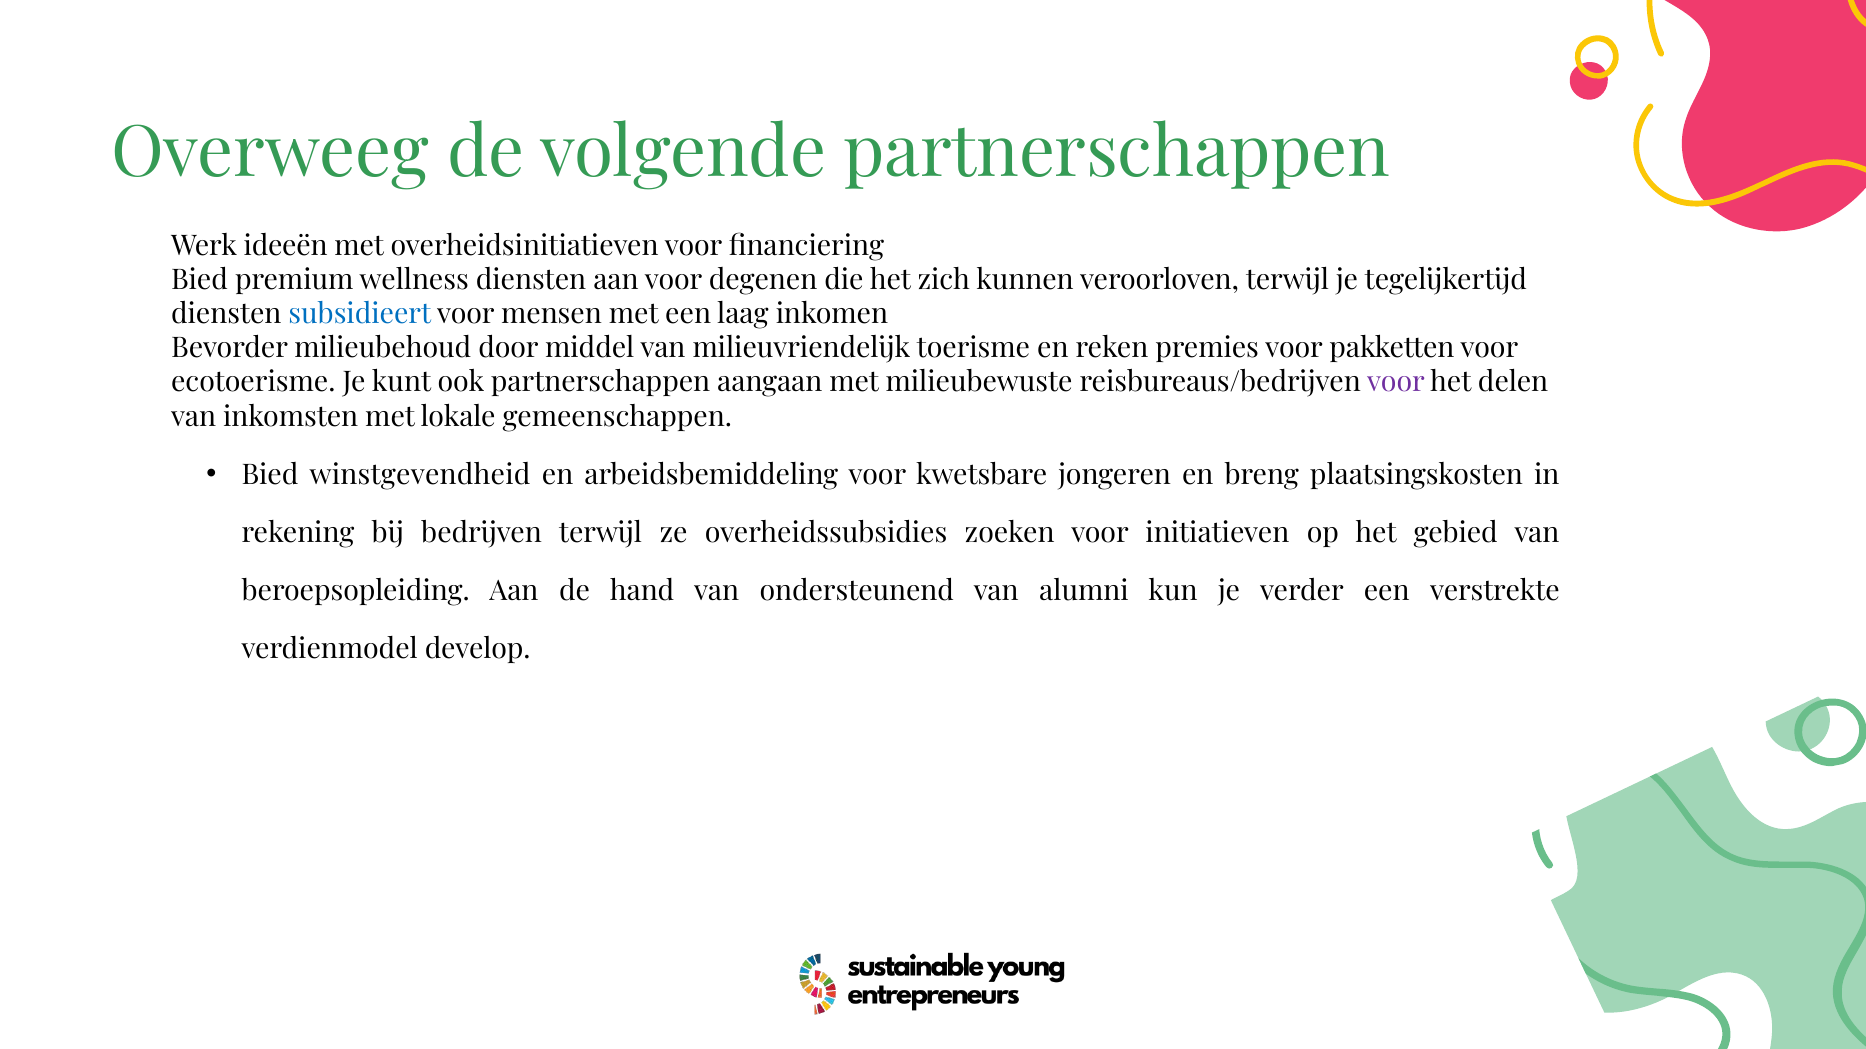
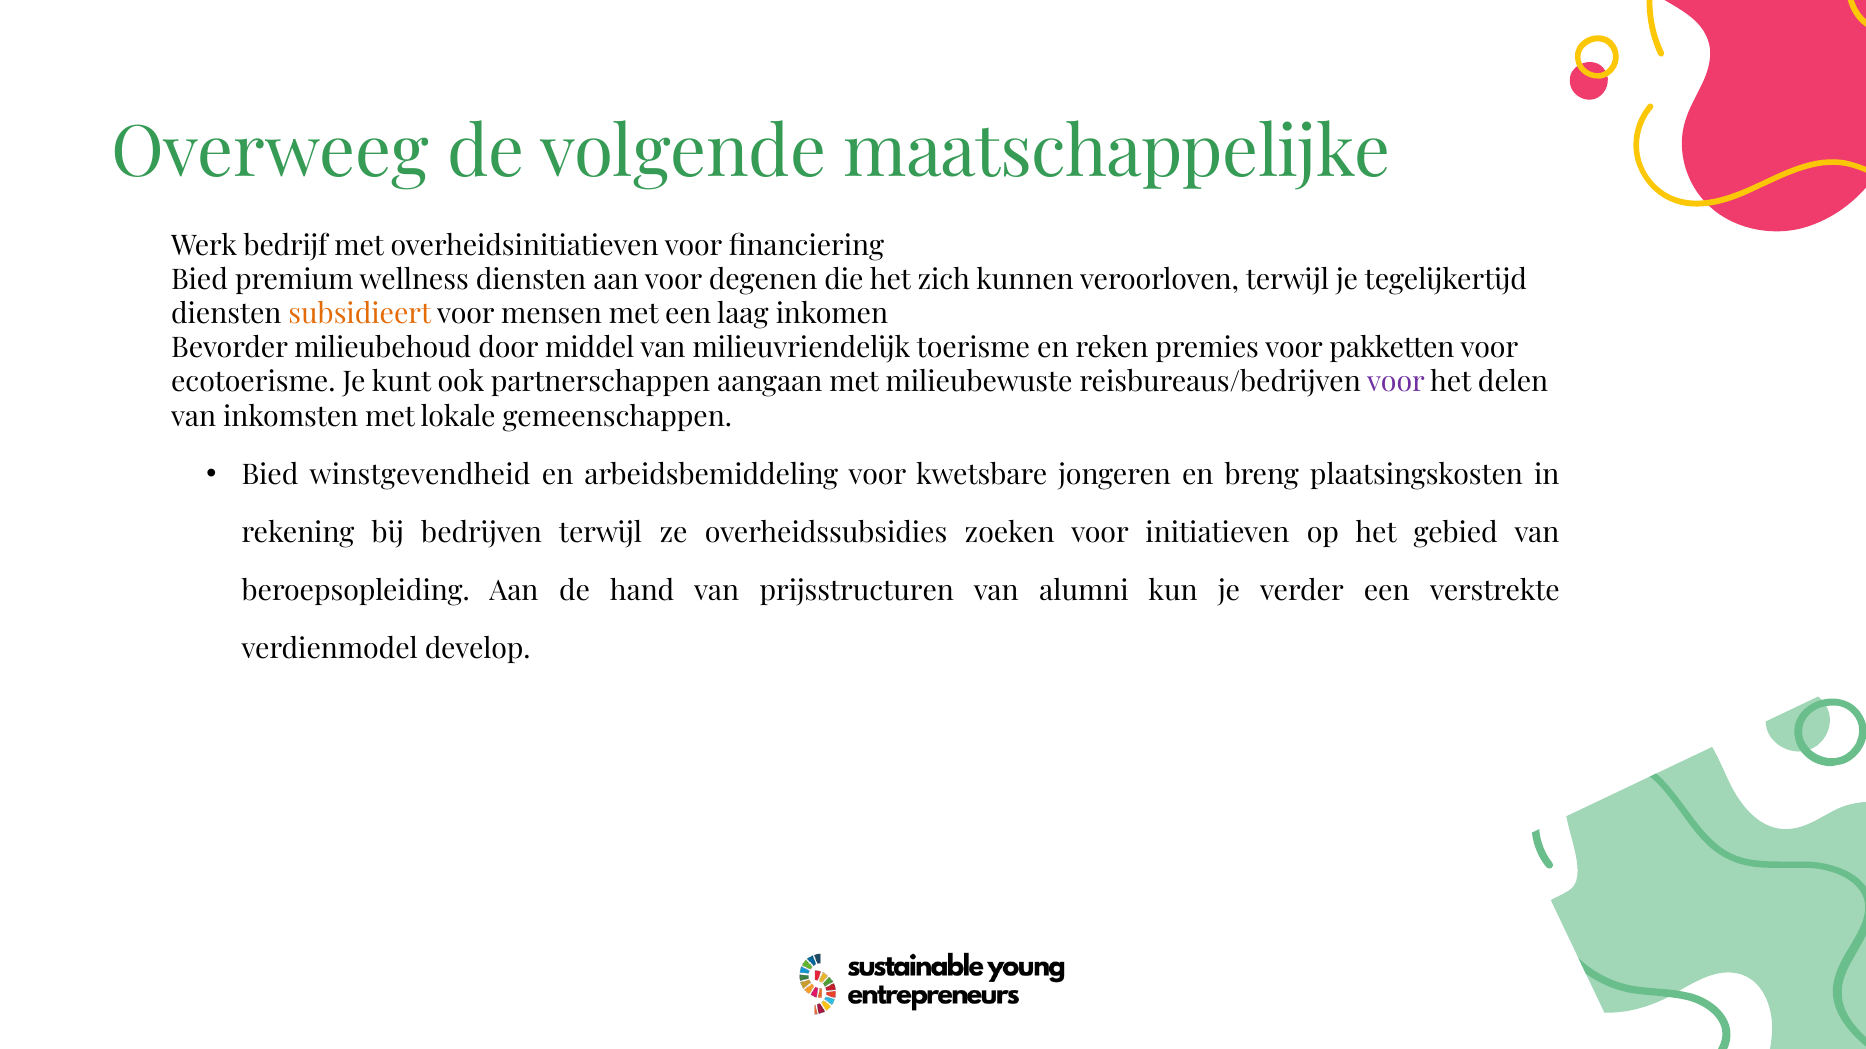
volgende partnerschappen: partnerschappen -> maatschappelijke (1117, 154)
ideeën: ideeën -> bedrijf (286, 246)
subsidieert colour: blue -> orange (360, 314)
ondersteunend: ondersteunend -> prijsstructuren (857, 591)
